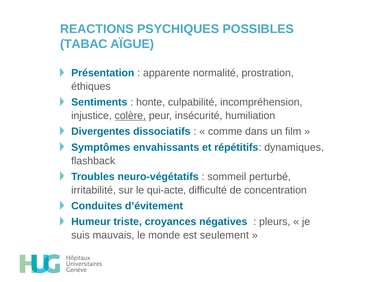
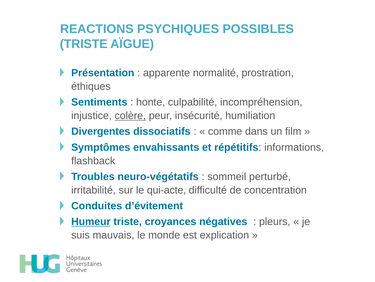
TABAC: TABAC -> TRISTE (84, 44)
dynamiques: dynamiques -> informations (294, 147)
Humeur underline: none -> present (91, 221)
seulement: seulement -> explication (224, 235)
